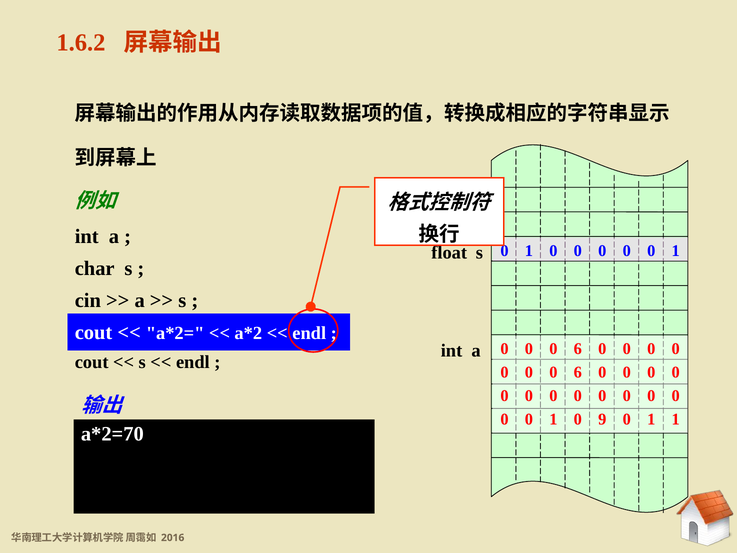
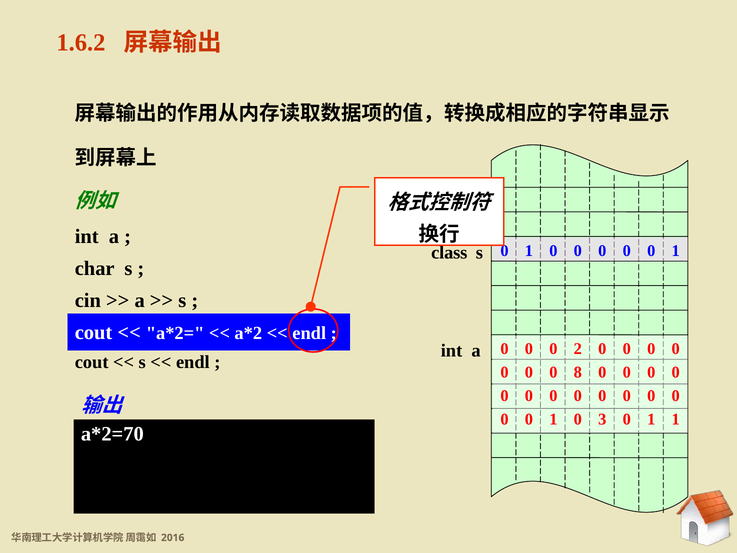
float: float -> class (449, 252)
6: 6 -> 2 (578, 349)
6: 6 -> 8 (578, 372)
9: 9 -> 3 (602, 419)
